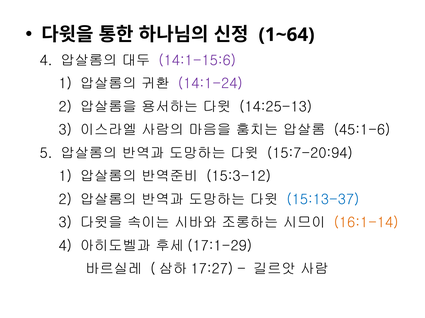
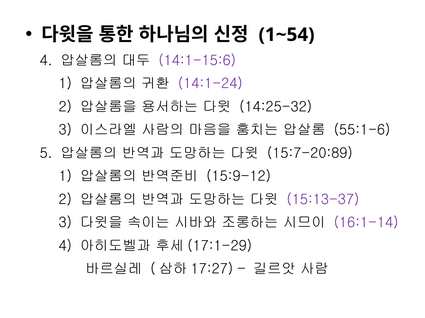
1~64: 1~64 -> 1~54 (287, 35)
14:25-13: 14:25-13 -> 14:25-32 (276, 107)
45:1-6: 45:1-6 -> 55:1-6 (362, 130)
15:7-20:94: 15:7-20:94 -> 15:7-20:89 (310, 153)
15:3-12: 15:3-12 -> 15:9-12 (239, 177)
15:13-37 colour: blue -> purple (323, 200)
16:1-14 colour: orange -> purple (366, 223)
